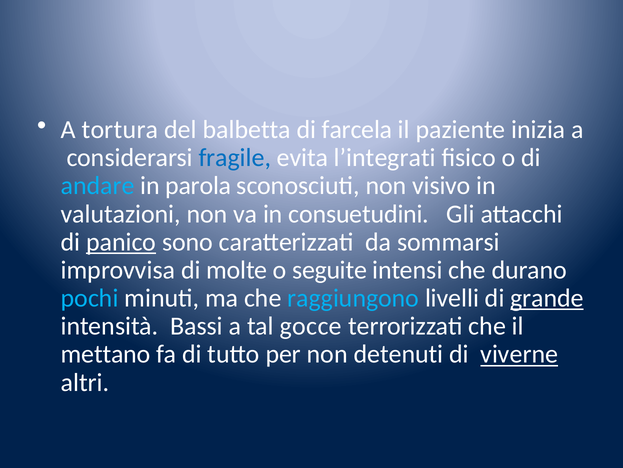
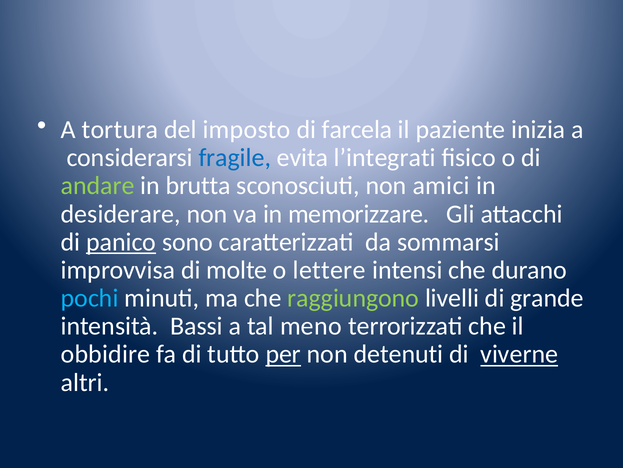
balbetta: balbetta -> imposto (247, 130)
andare colour: light blue -> light green (98, 186)
parola: parola -> brutta (198, 186)
visivo: visivo -> amici (441, 186)
valutazioni: valutazioni -> desiderare (121, 214)
consuetudini: consuetudini -> memorizzare (359, 214)
seguite: seguite -> lettere (329, 270)
raggiungono colour: light blue -> light green (353, 298)
grande underline: present -> none (547, 298)
gocce: gocce -> meno (311, 326)
mettano: mettano -> obbidire (106, 354)
per underline: none -> present (283, 354)
